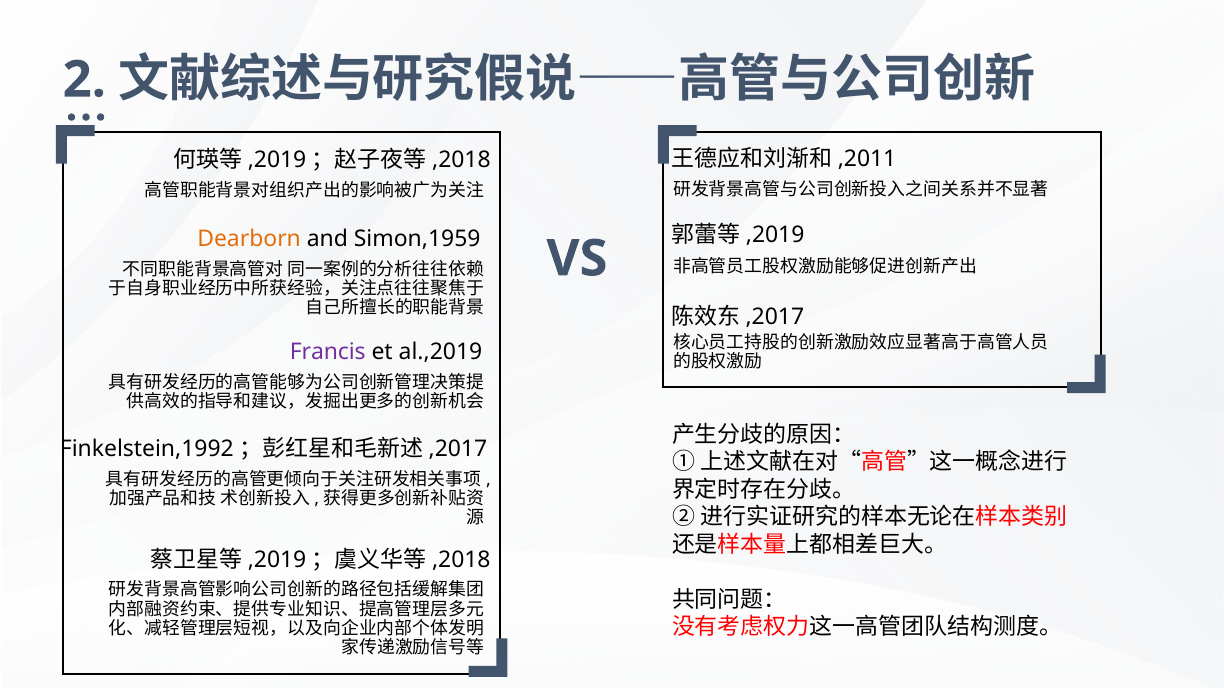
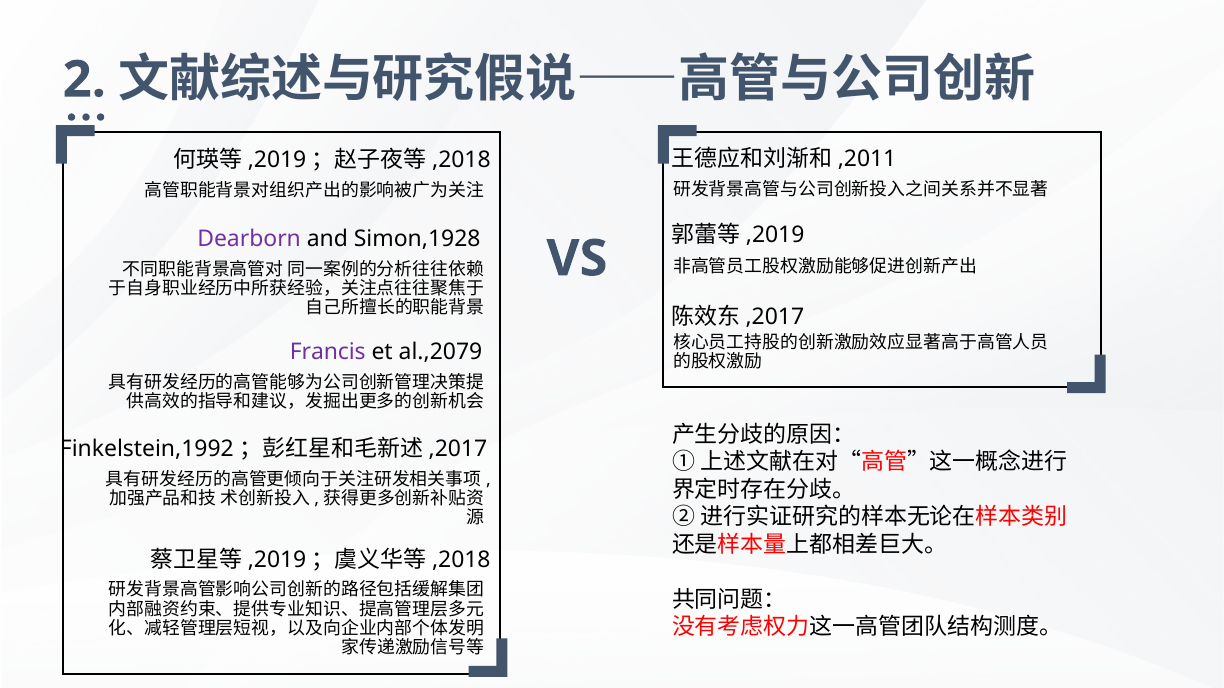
Dearborn colour: orange -> purple (249, 239)
Simon,1959: Simon,1959 -> Simon,1928 (417, 239)
al.,2019: al.,2019 -> al.,2079 (440, 352)
